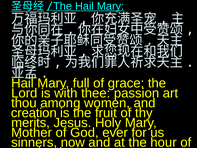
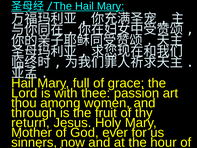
creation: creation -> through (34, 113)
merits: merits -> return (30, 122)
